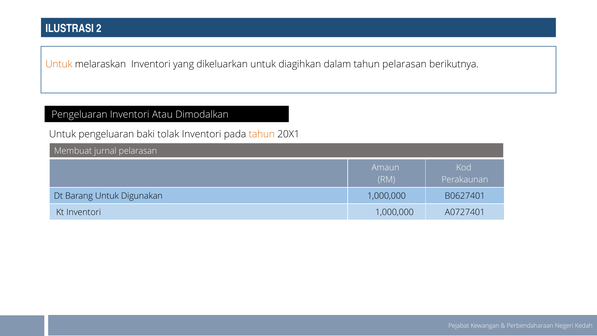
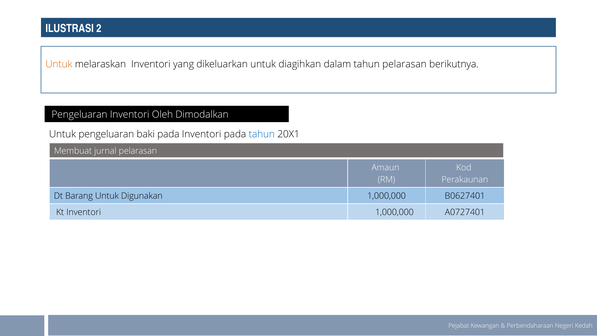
Atau: Atau -> Oleh (162, 115)
baki tolak: tolak -> pada (168, 134)
tahun colour: orange -> blue (262, 134)
